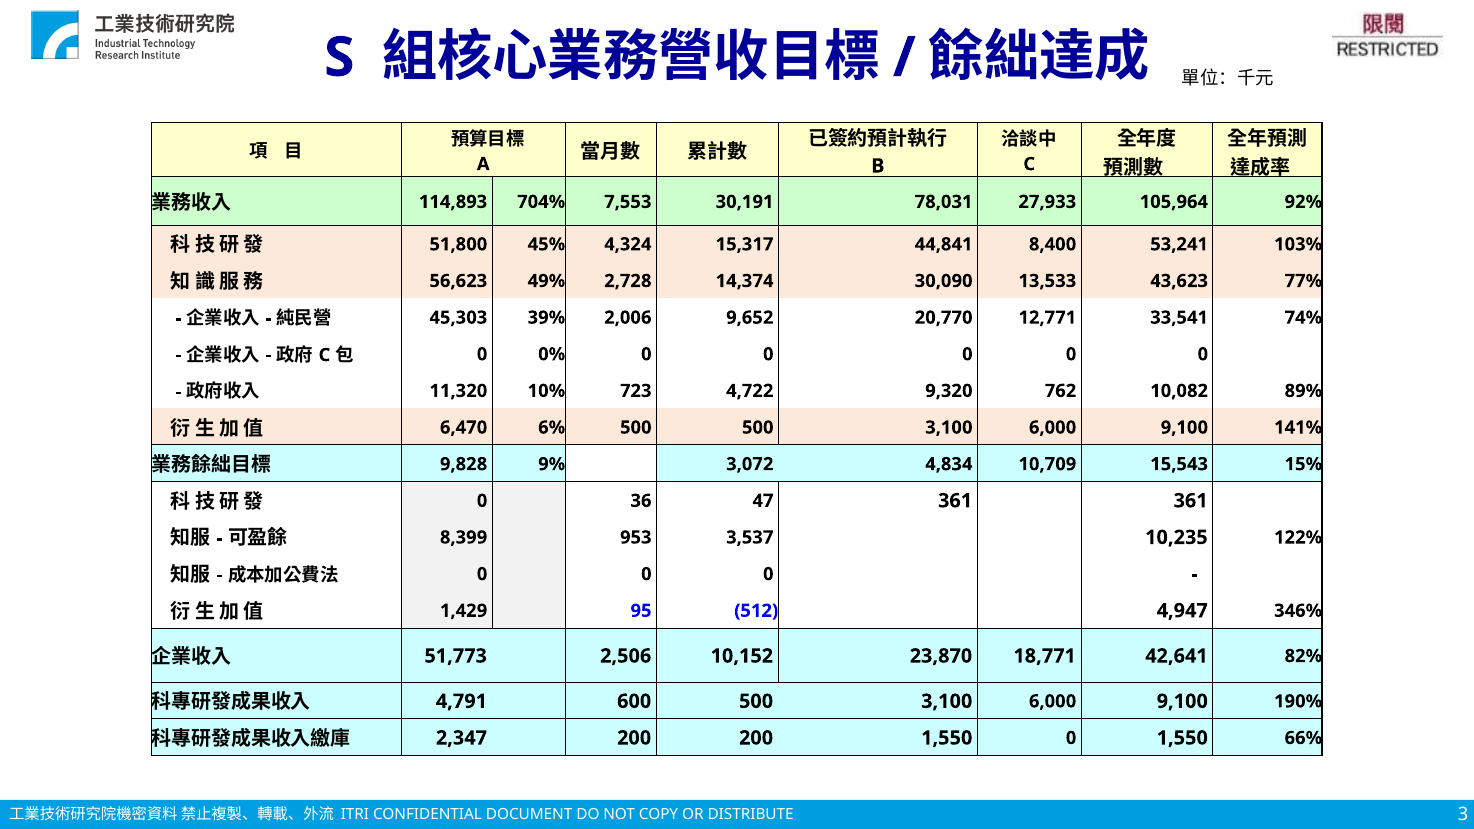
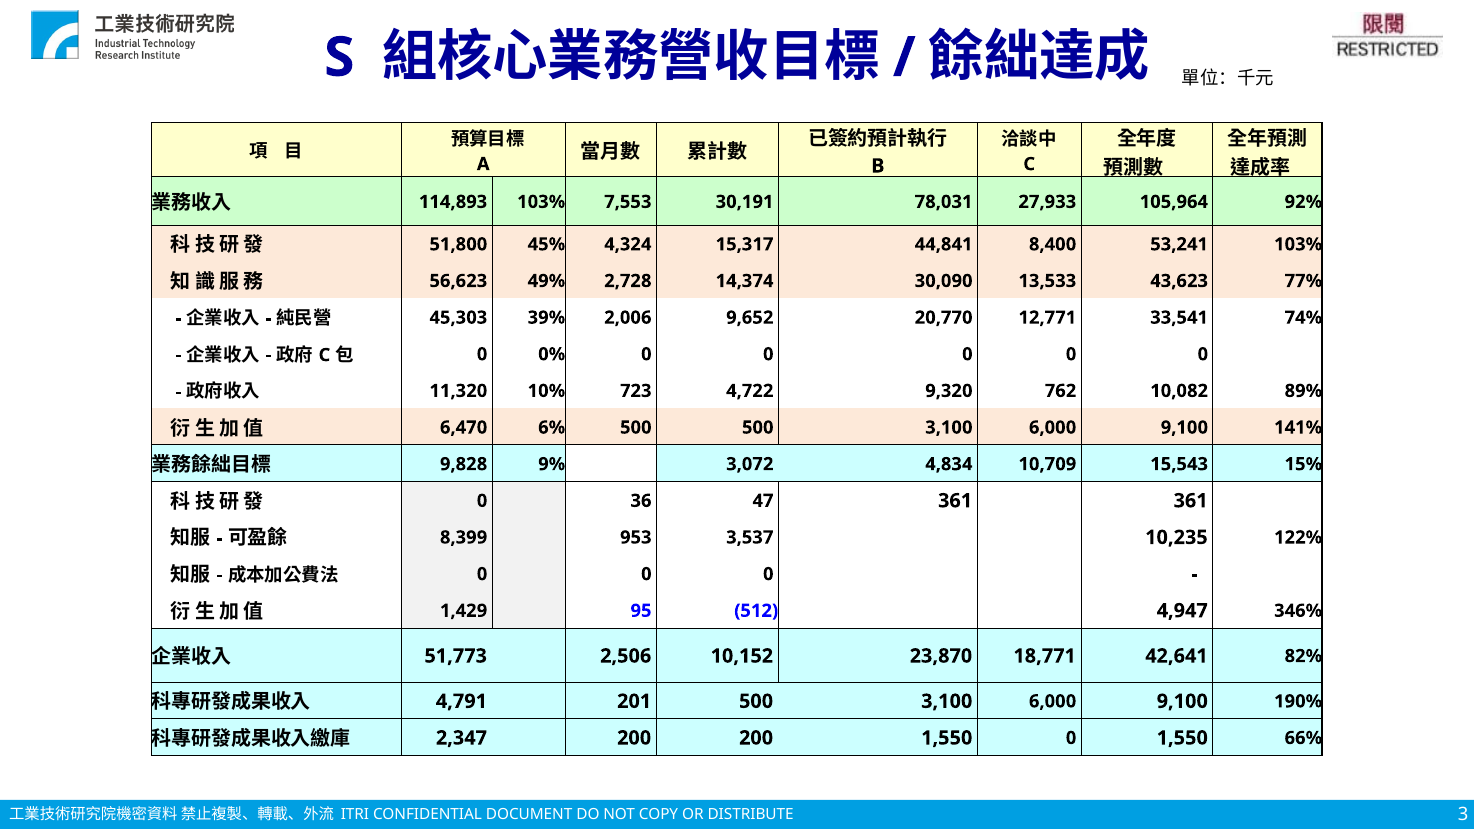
114,893 704%: 704% -> 103% (541, 202)
600: 600 -> 201 (634, 701)
